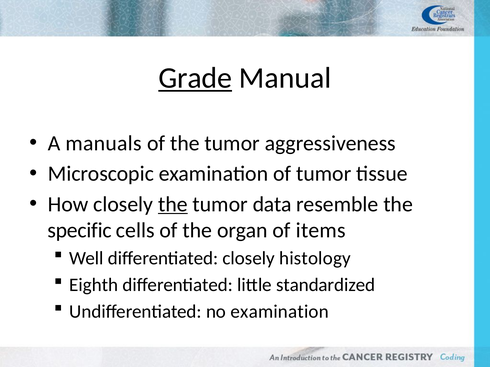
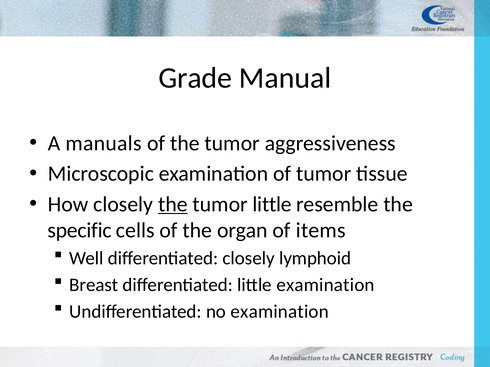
Grade underline: present -> none (195, 78)
tumor data: data -> little (272, 204)
histology: histology -> lymphoid (315, 259)
Eighth: Eighth -> Breast (94, 285)
little standardized: standardized -> examination (325, 285)
